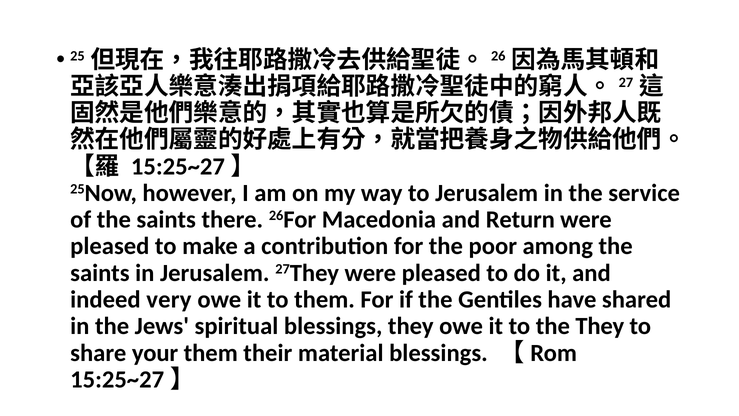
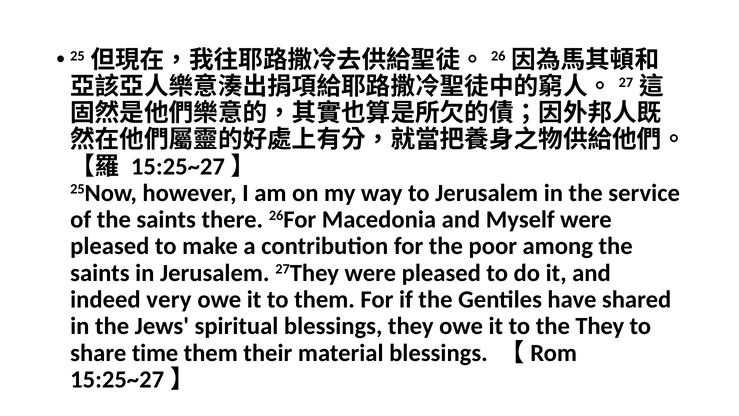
Return: Return -> Myself (520, 220)
your: your -> time (155, 353)
